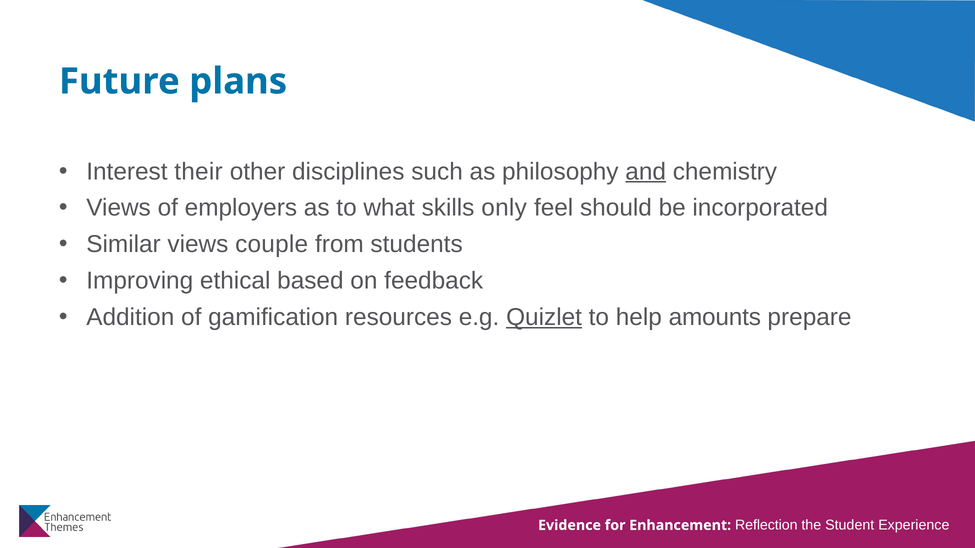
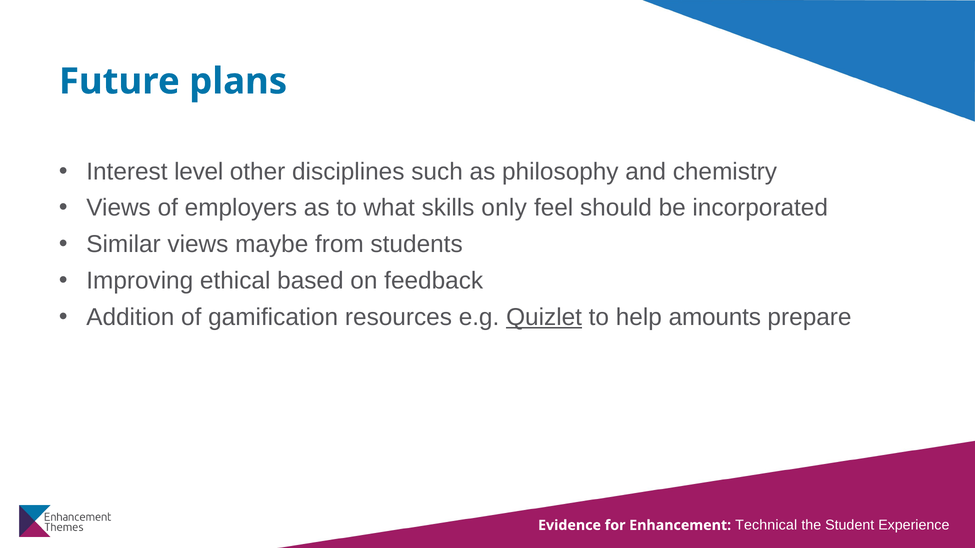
their: their -> level (199, 172)
and underline: present -> none (646, 172)
couple: couple -> maybe (272, 245)
Reflection: Reflection -> Technical (766, 526)
